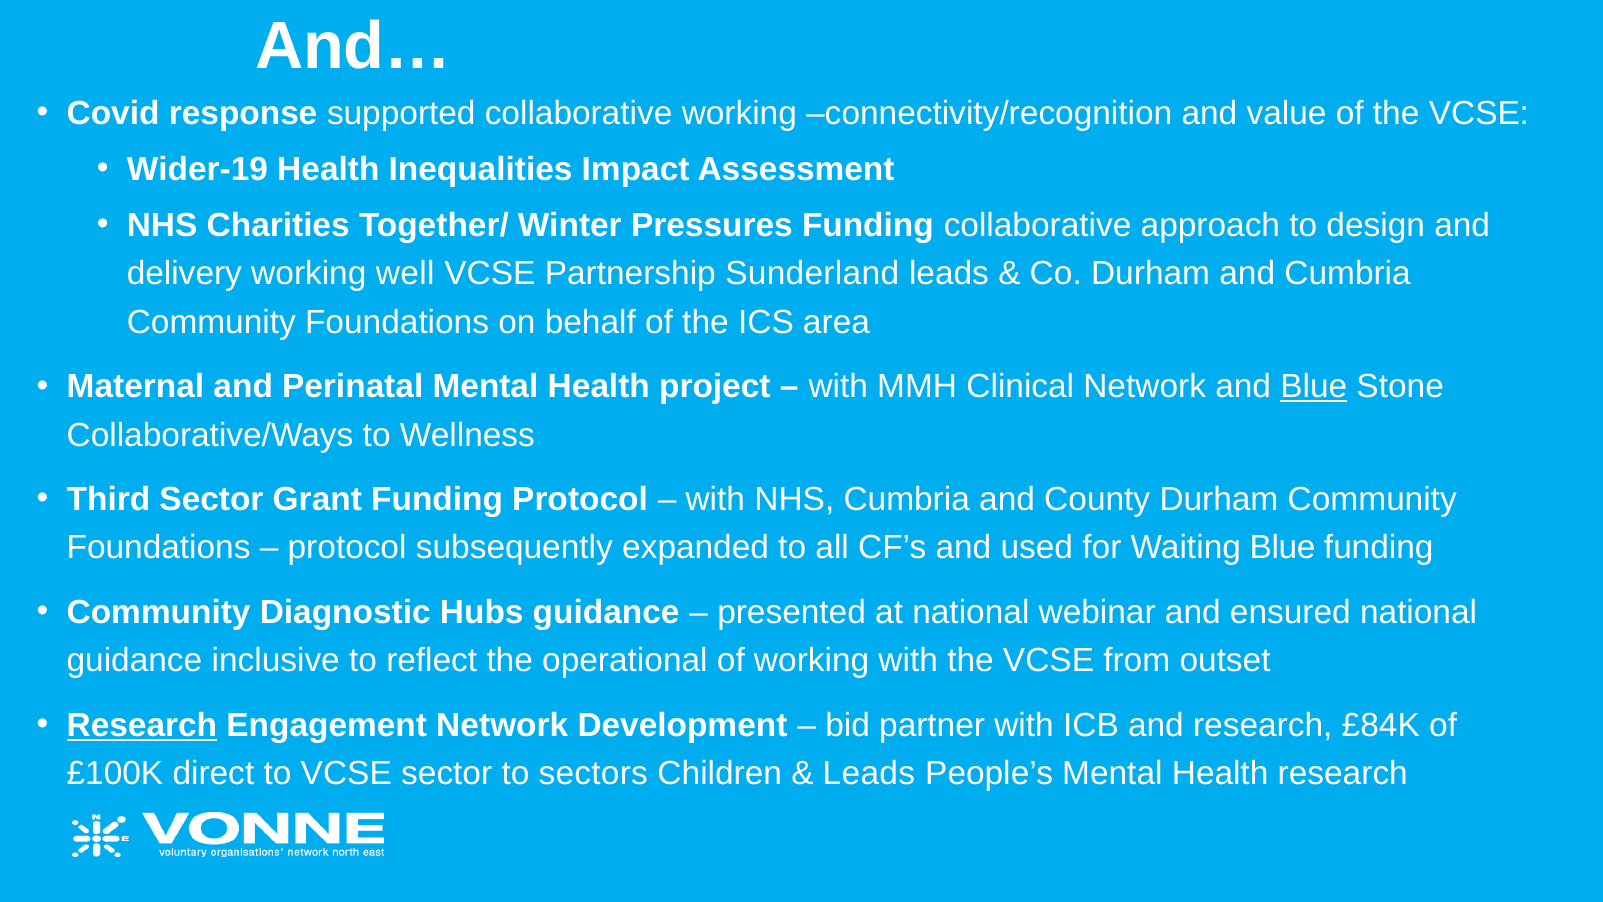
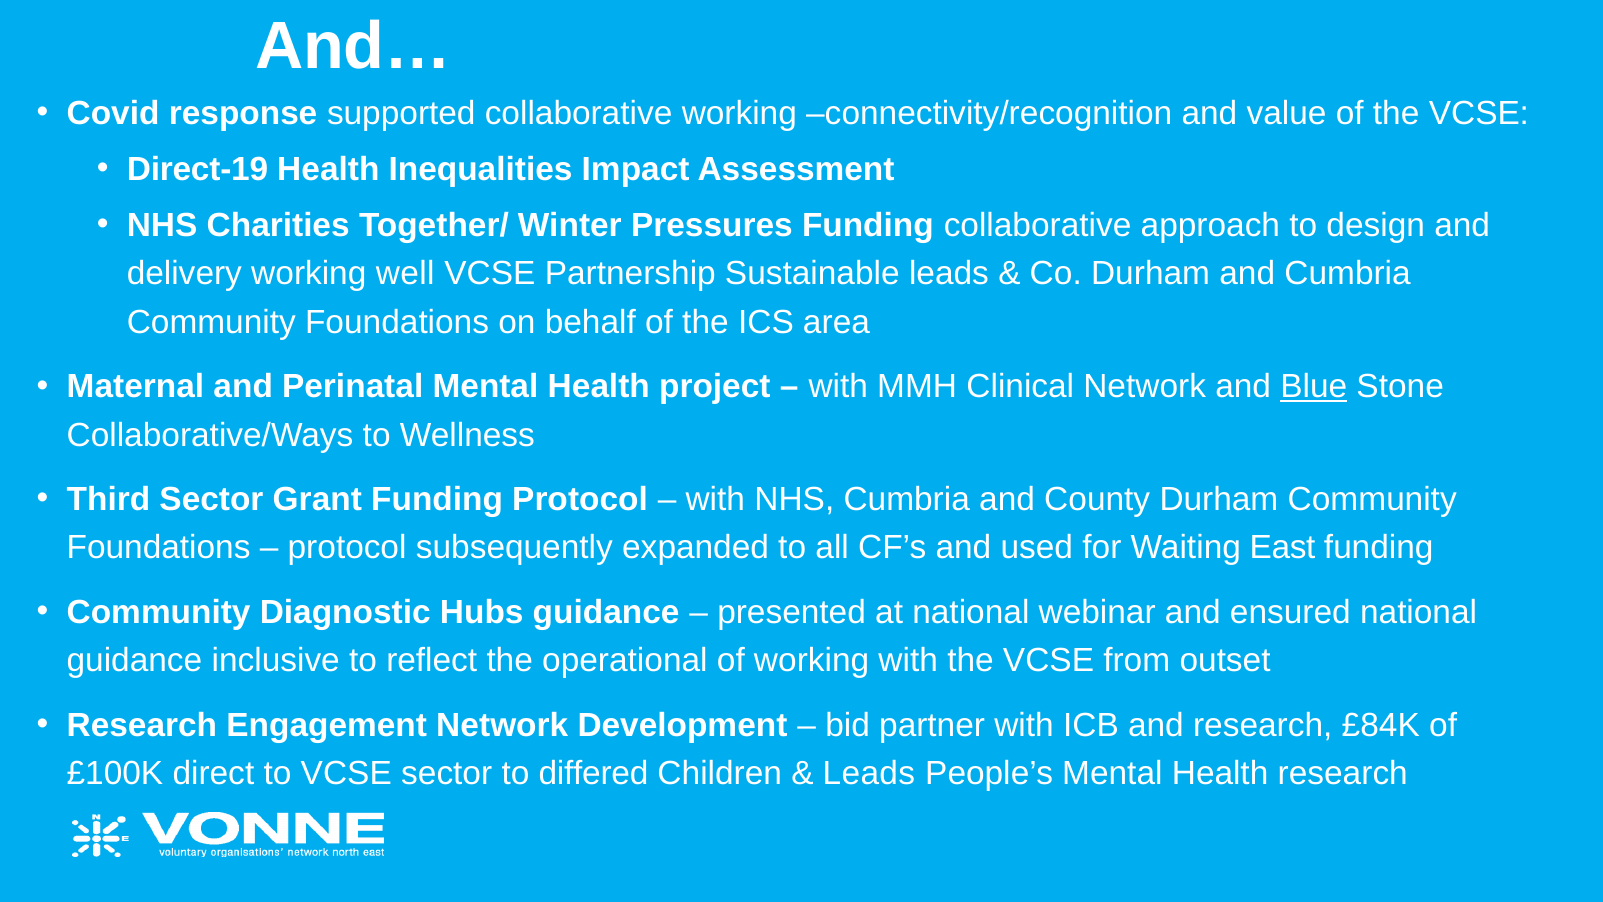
Wider-19: Wider-19 -> Direct-19 (197, 169)
Sunderland: Sunderland -> Sustainable (812, 274)
Waiting Blue: Blue -> East (1283, 548)
Research underline: present -> none (142, 725)
sectors: sectors -> differed (593, 774)
